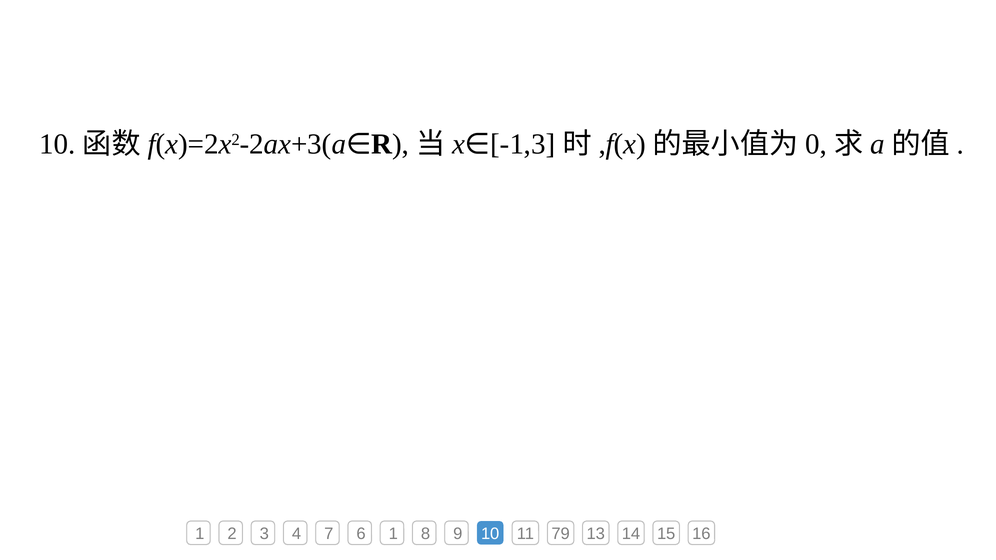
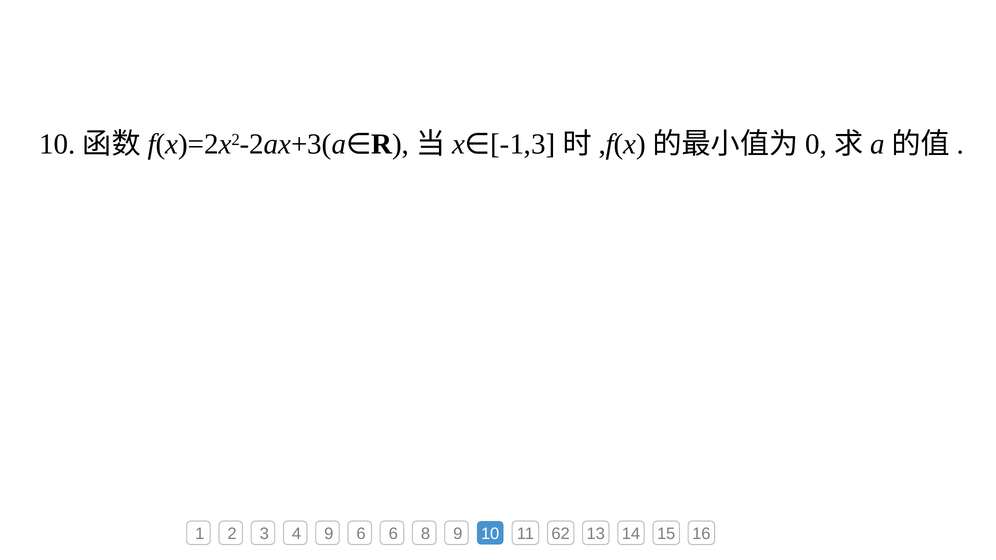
4 7: 7 -> 9 (329, 534)
6 1: 1 -> 6 (393, 534)
79: 79 -> 62 (561, 534)
